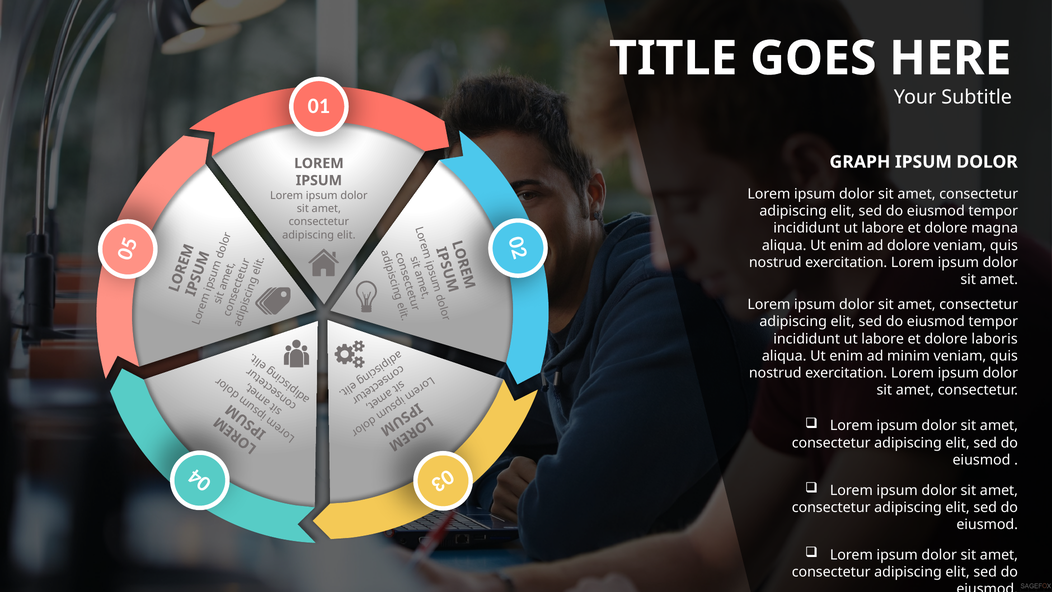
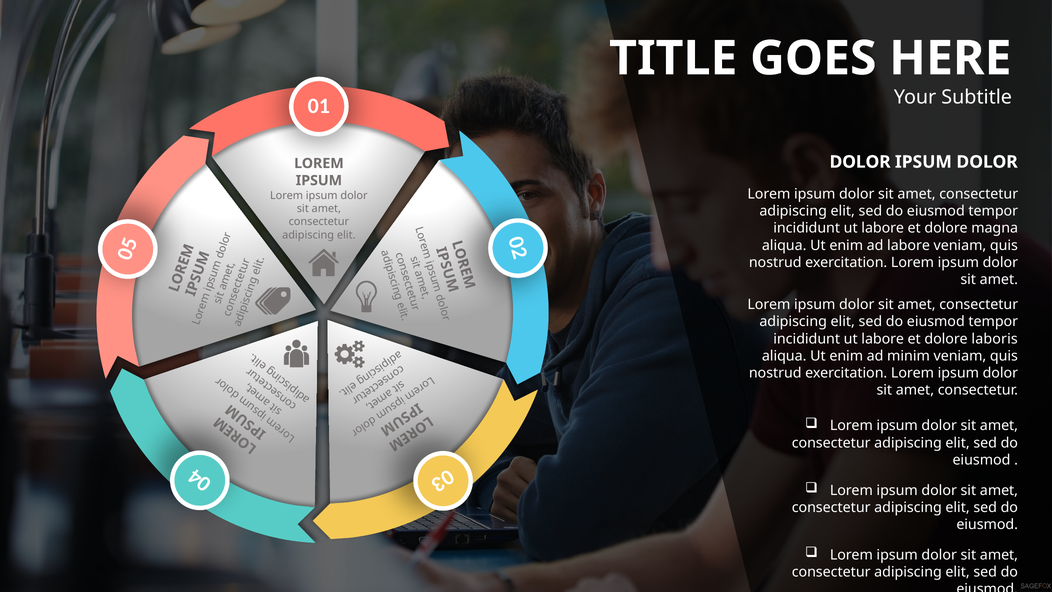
GRAPH: GRAPH -> DOLOR (860, 162)
ad dolore: dolore -> labore (909, 245)
